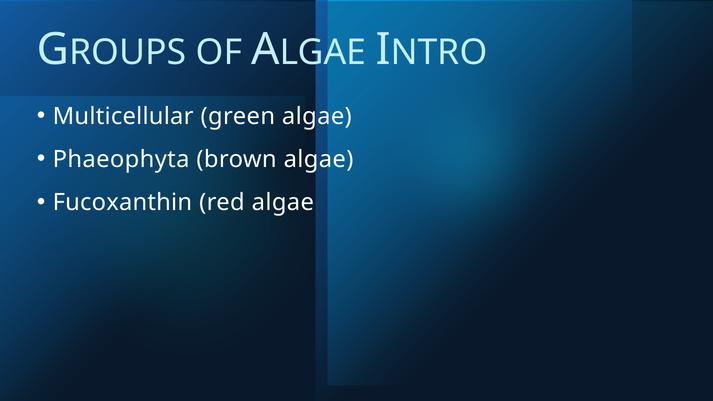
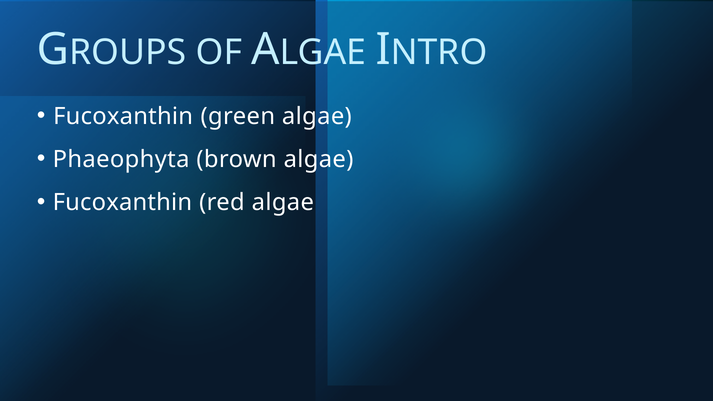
Multicellular: Multicellular -> Fucoxanthin (123, 116)
